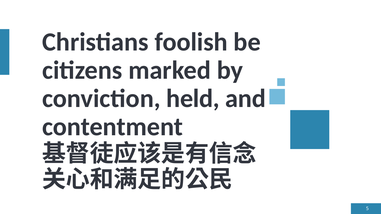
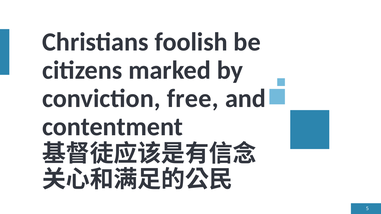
held: held -> free (193, 99)
